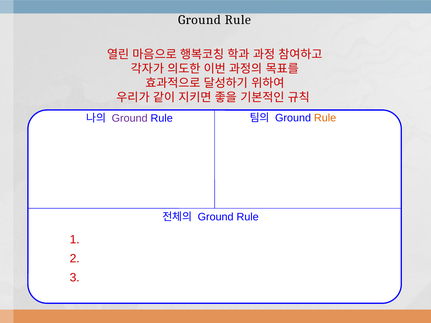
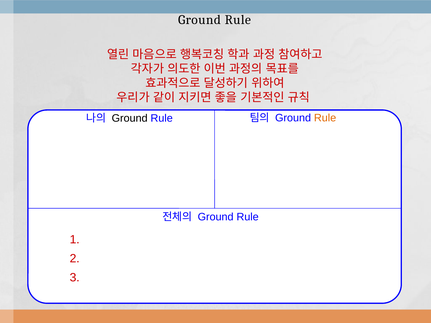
Ground colour: purple -> black (130, 118)
